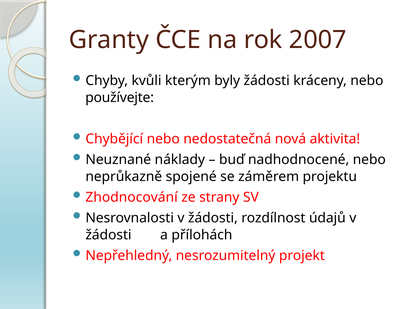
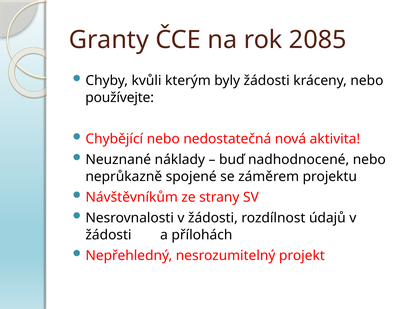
2007: 2007 -> 2085 (318, 40)
Zhodnocování: Zhodnocování -> Návštěvníkům (132, 198)
